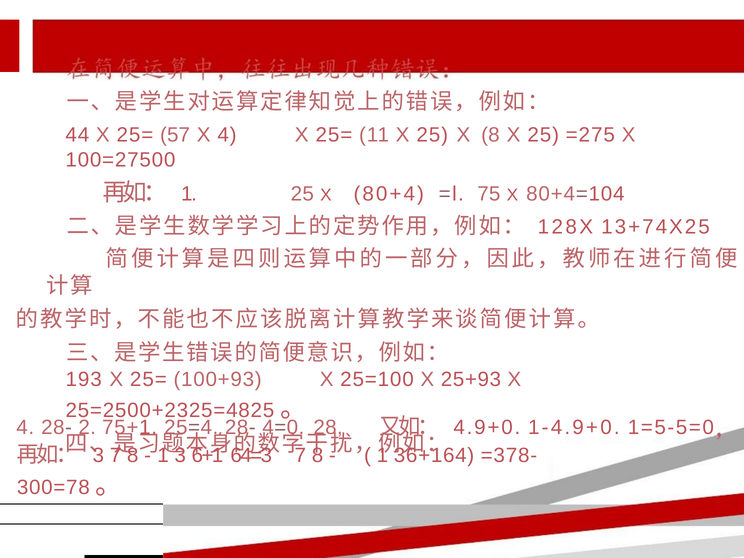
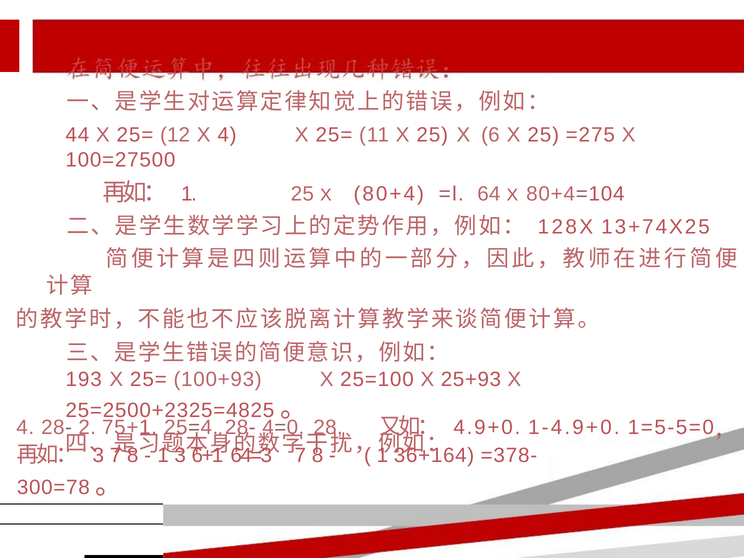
57: 57 -> 12 (175, 135)
X 8: 8 -> 6 (490, 135)
75: 75 -> 64 (489, 194)
